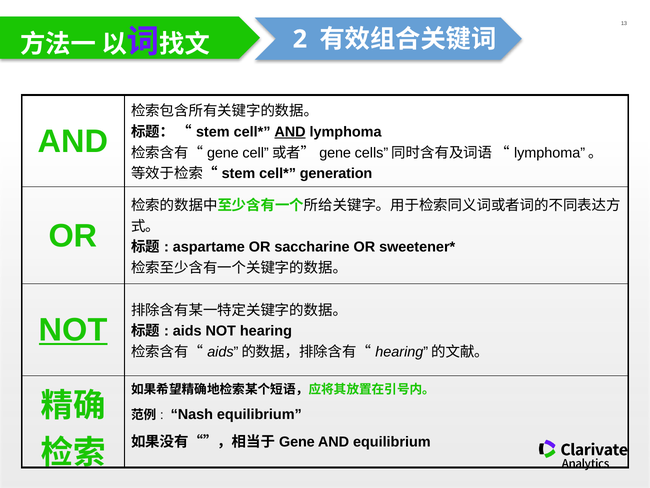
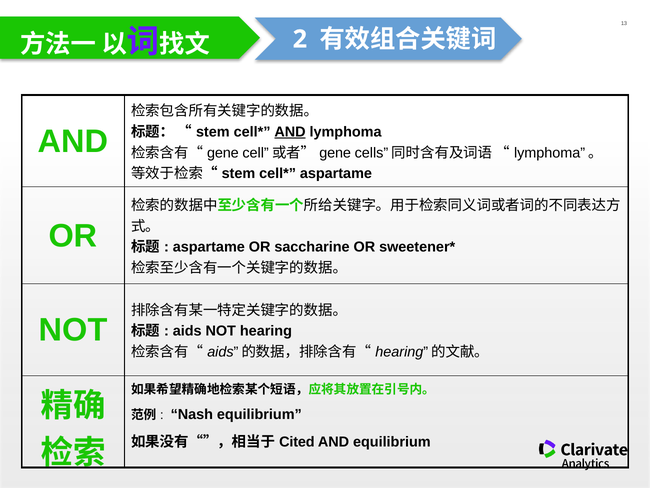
generation: generation -> aspartame (336, 173)
NOT underline: present -> none (73, 330)
Gene: Gene -> Cited (297, 442)
